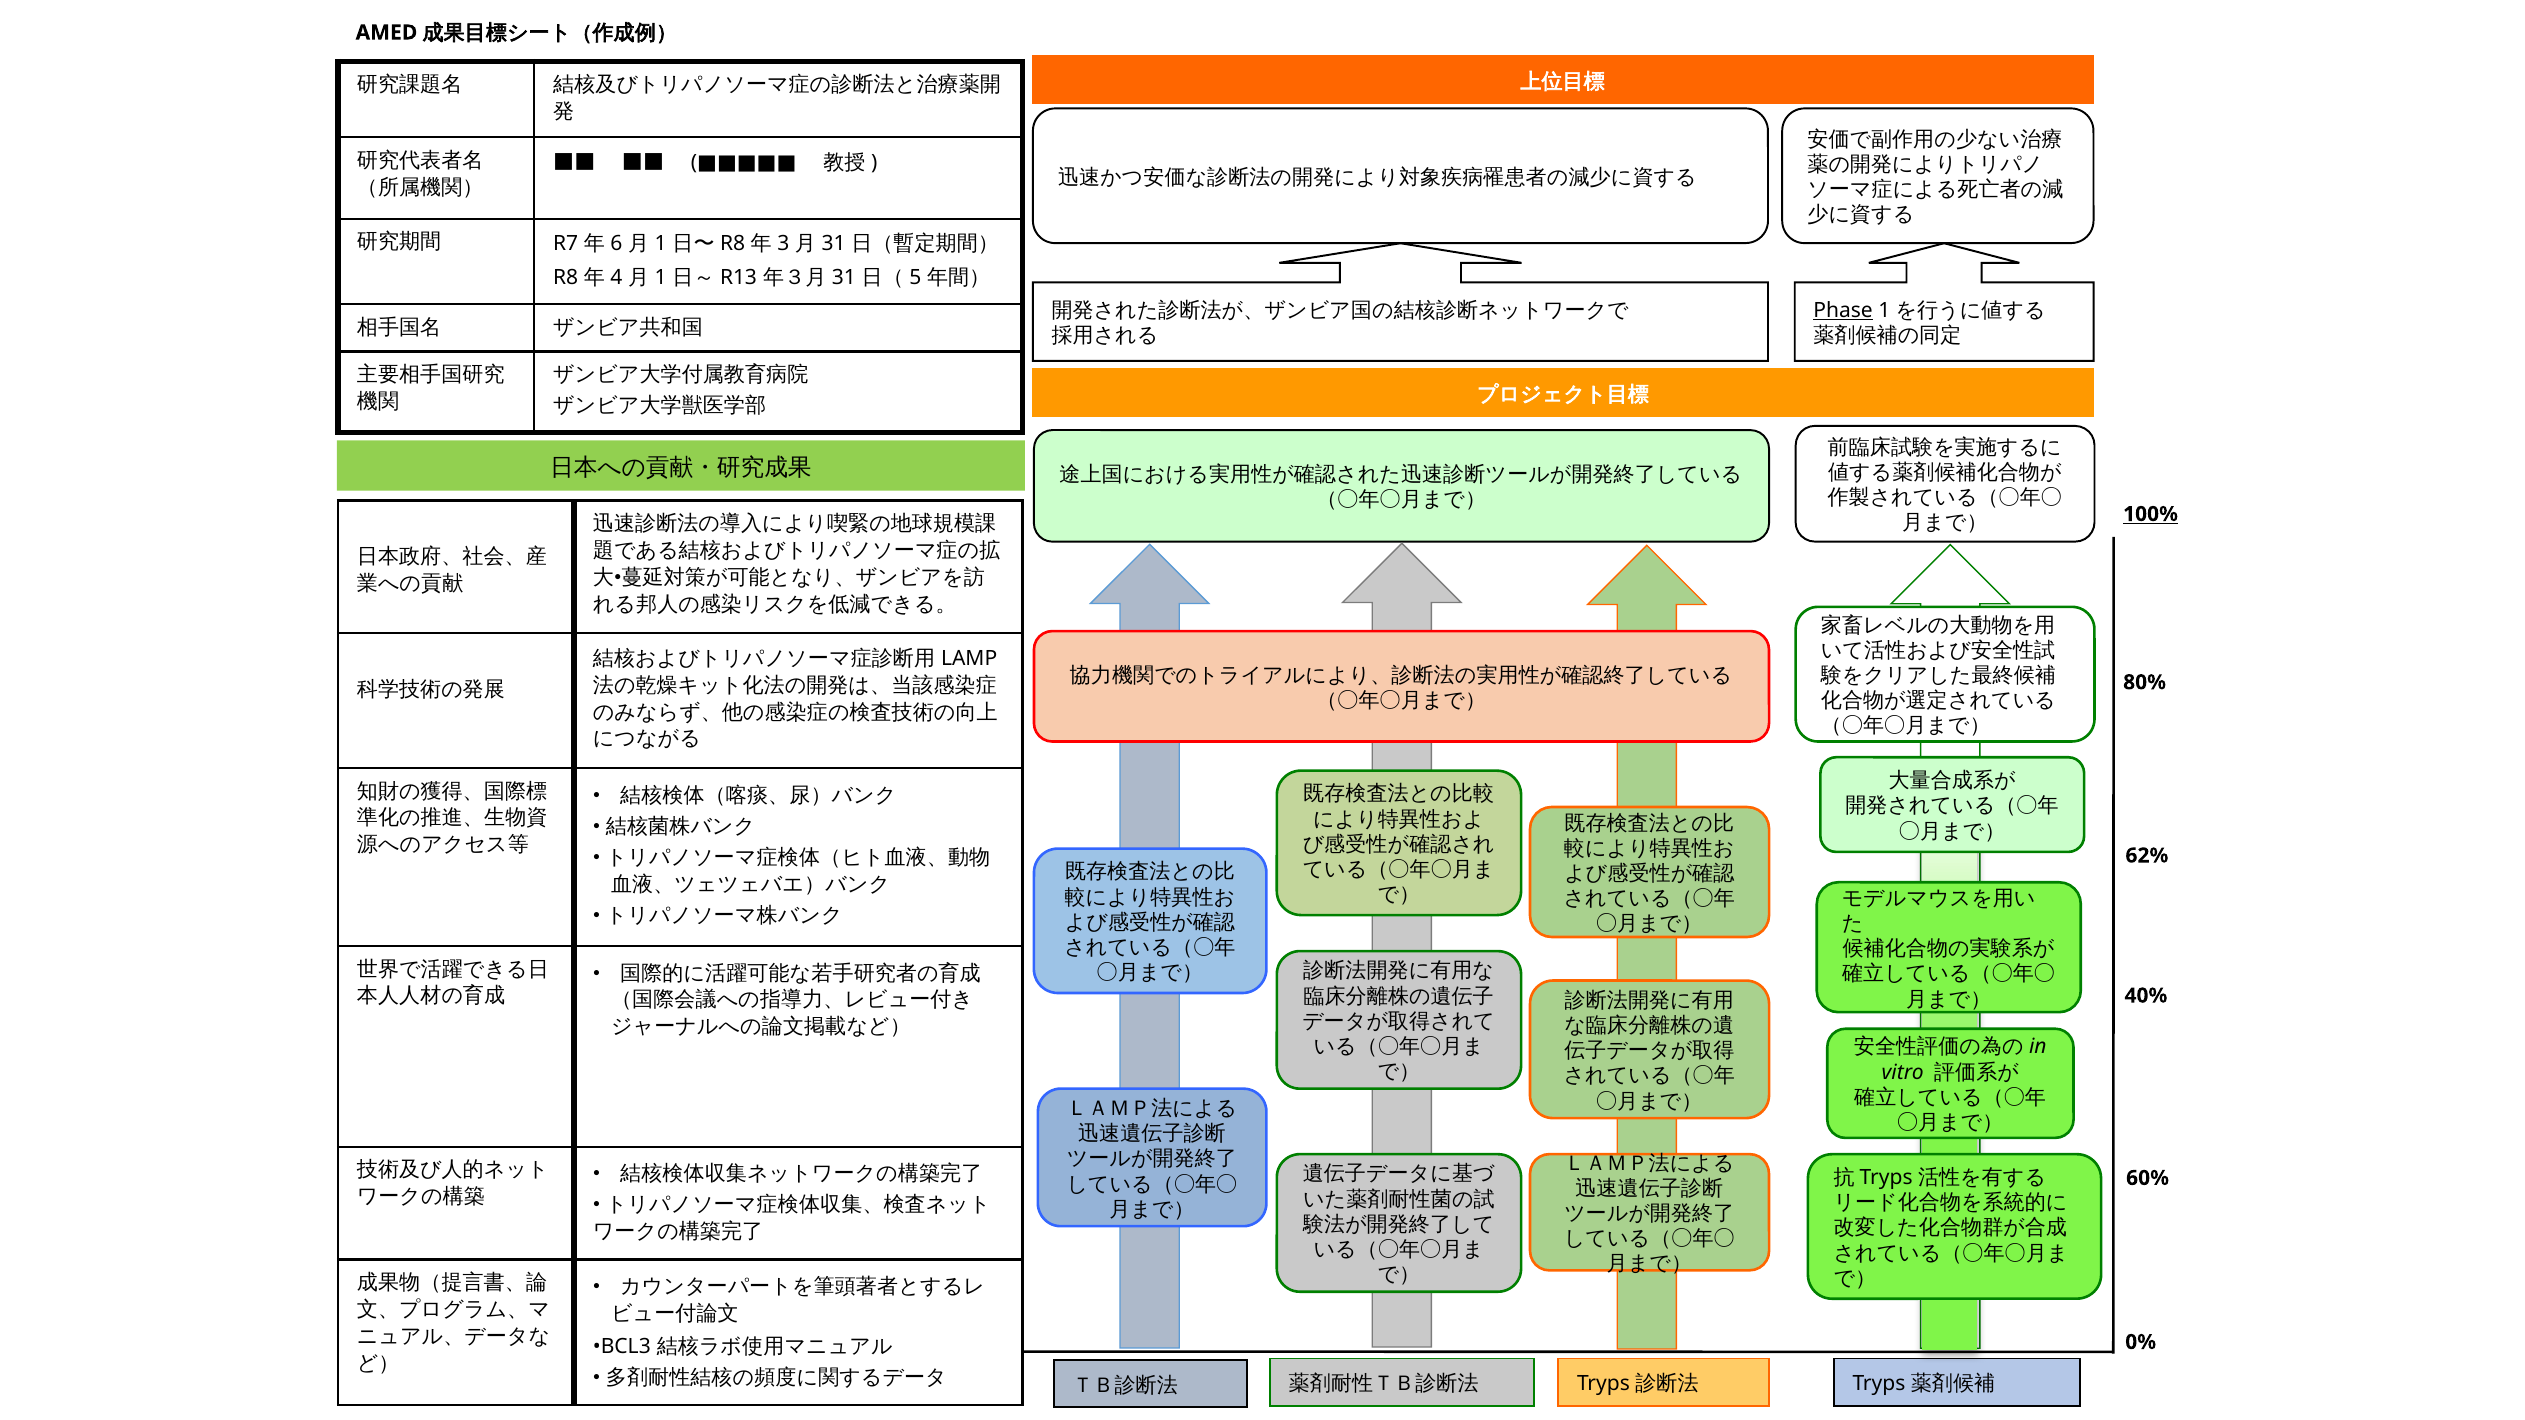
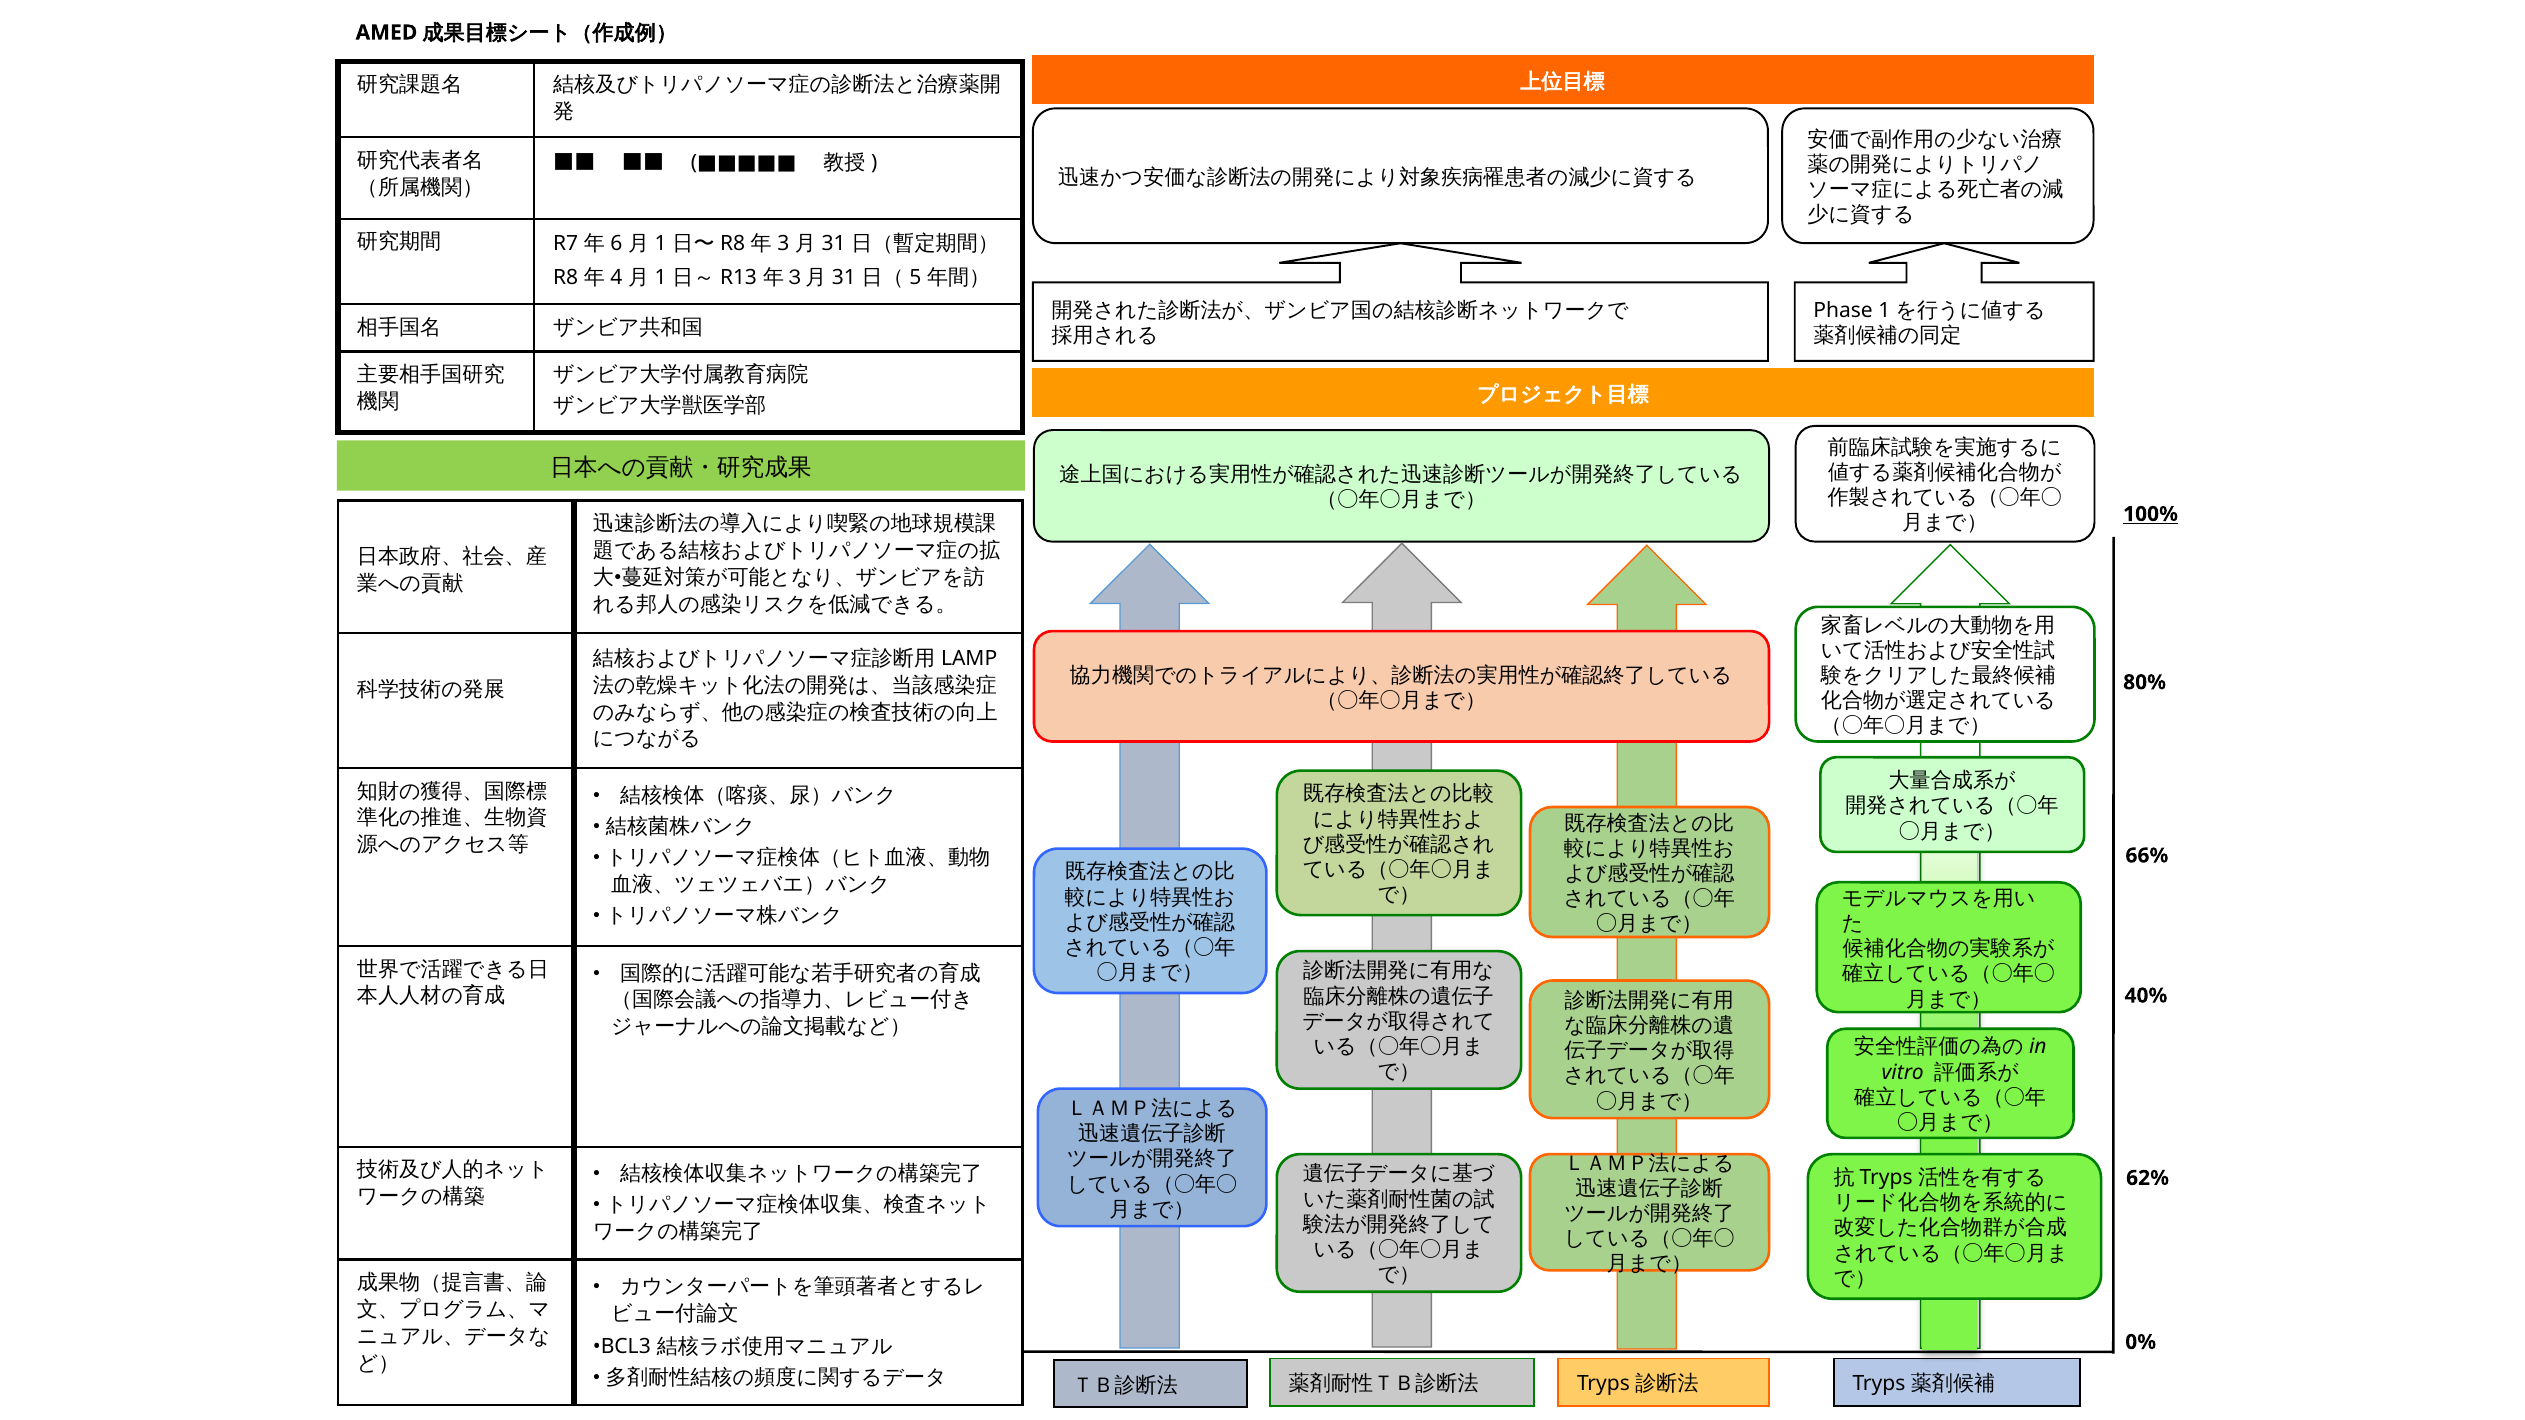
Phase underline: present -> none (1843, 311)
62%: 62% -> 66% (2147, 856)
60%: 60% -> 62% (2148, 1178)
